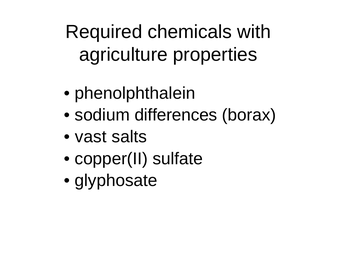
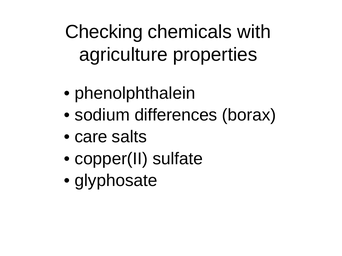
Required: Required -> Checking (104, 32)
vast: vast -> care (91, 137)
